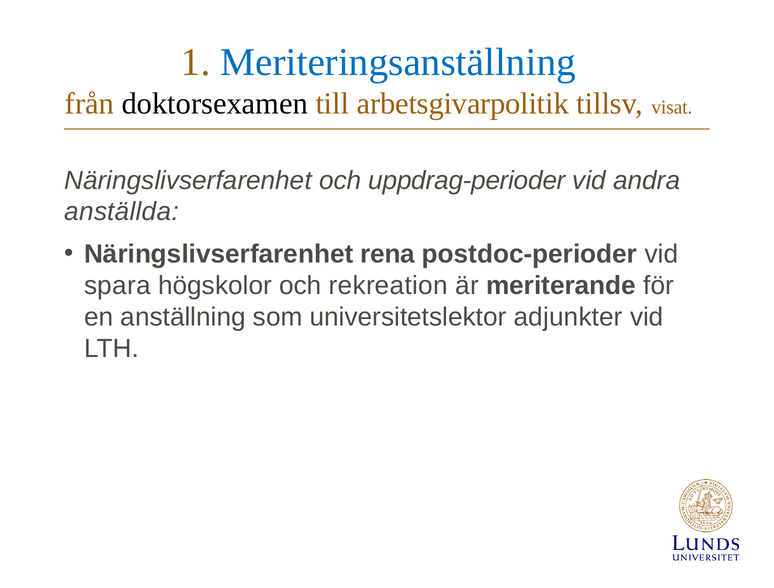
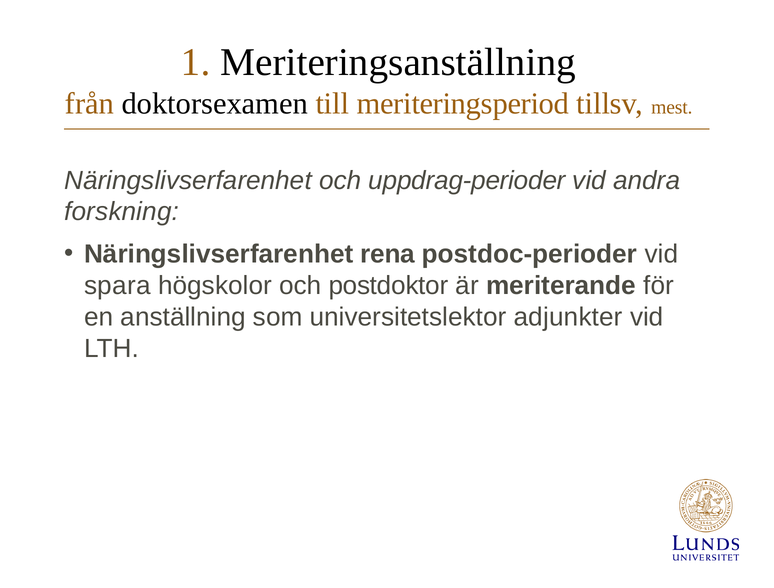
Meriteringsanställning colour: blue -> black (398, 62)
arbetsgivarpolitik: arbetsgivarpolitik -> meriteringsperiod (463, 103)
visat: visat -> mest (672, 107)
anställda: anställda -> forskning (122, 212)
rekreation: rekreation -> postdoktor (389, 286)
